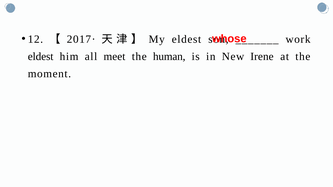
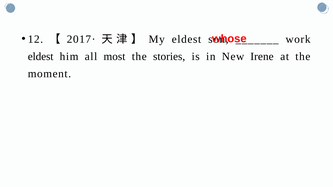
meet: meet -> most (114, 56)
human: human -> stories (169, 56)
